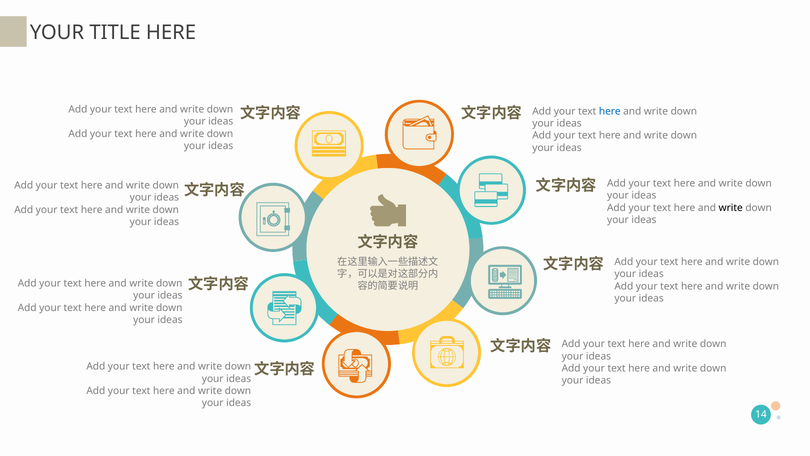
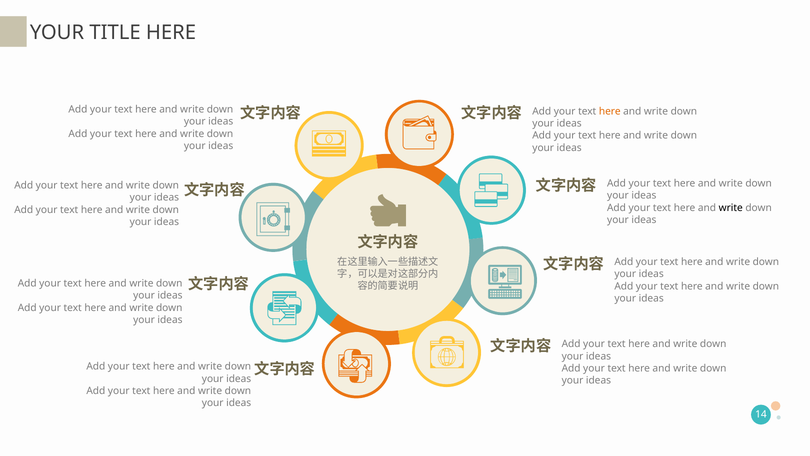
here colour: blue -> orange (610, 111)
